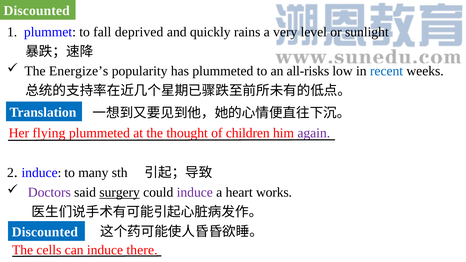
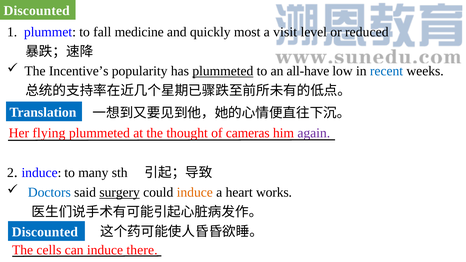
deprived: deprived -> medicine (139, 32)
rains: rains -> most (247, 32)
very: very -> visit (285, 32)
sunlight: sunlight -> reduced (367, 32)
Energize’s: Energize’s -> Incentive’s (79, 71)
plummeted underline: none -> present (223, 71)
all-risks: all-risks -> all-have (308, 71)
children: children -> cameras (248, 133)
Doctors colour: purple -> blue (49, 193)
induce colour: purple -> orange (195, 193)
